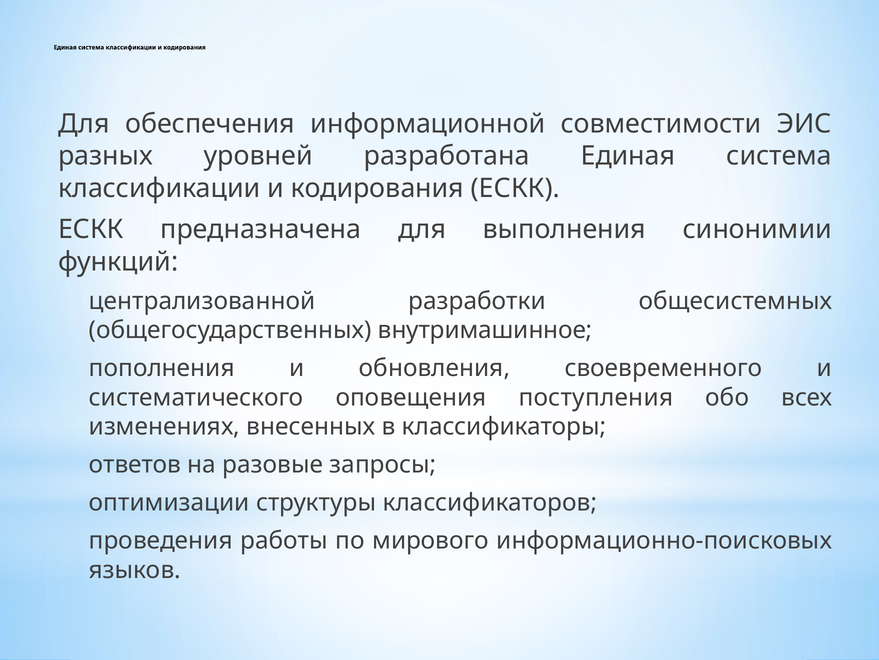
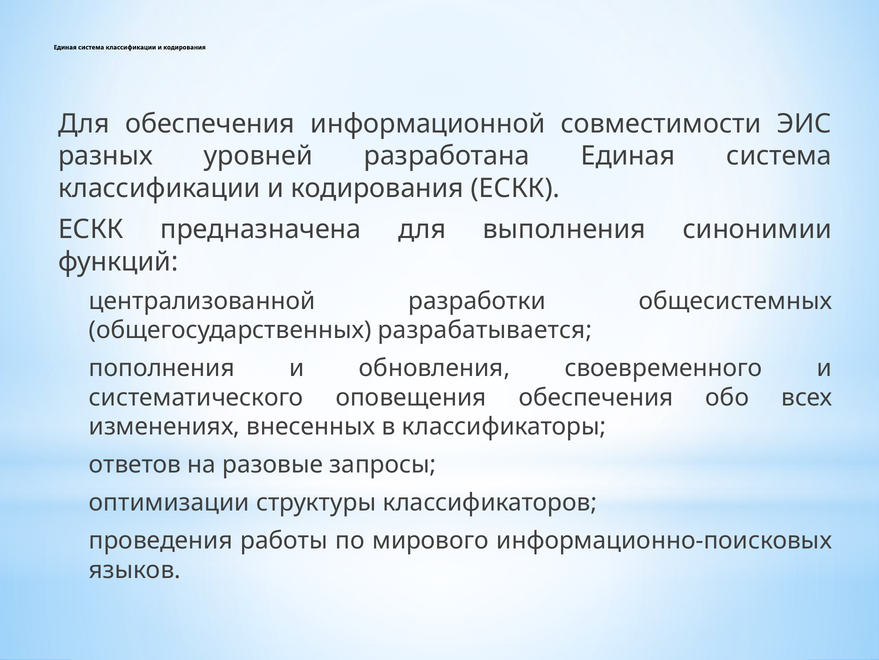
внутримашинное: внутримашинное -> разрабатывается (485, 330)
оповещения поступления: поступления -> обеспечения (596, 397)
